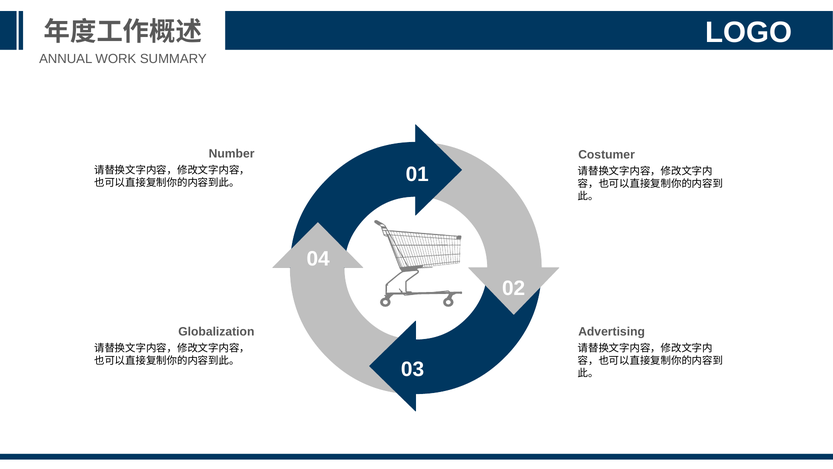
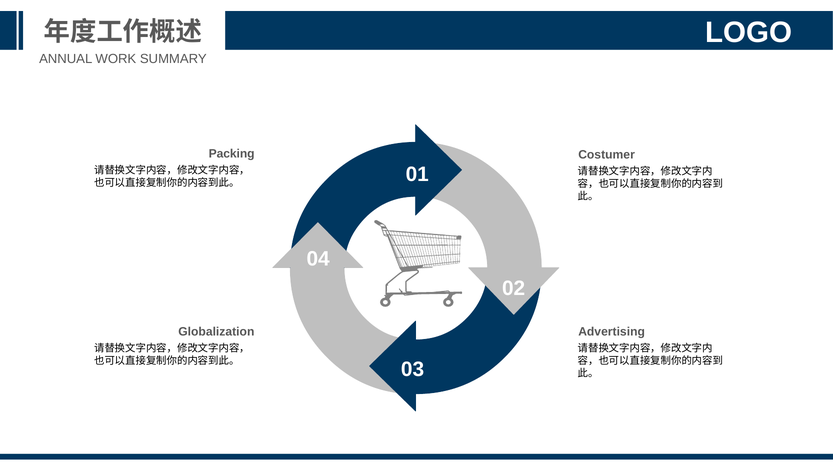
Number: Number -> Packing (232, 154)
